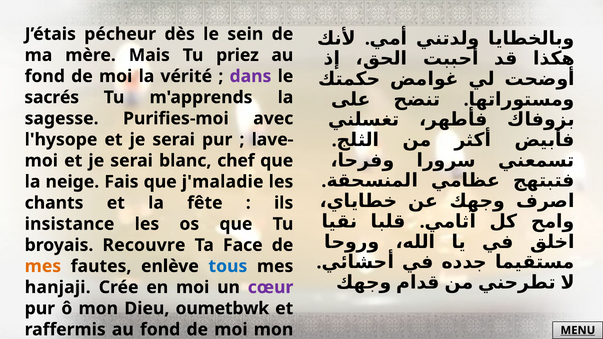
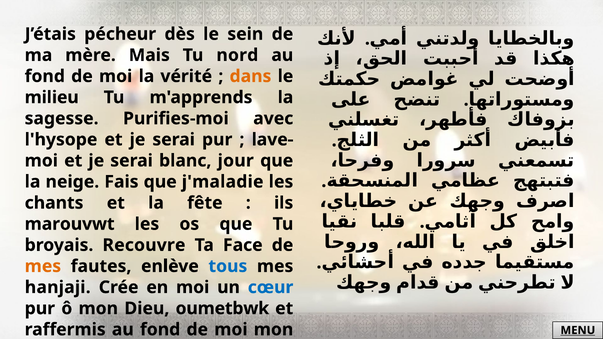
priez: priez -> nord (237, 55)
dans colour: purple -> orange (250, 76)
sacrés: sacrés -> milieu (52, 97)
chef: chef -> jour (236, 161)
insistance: insistance -> marouvwt (70, 224)
cœur colour: purple -> blue (271, 287)
